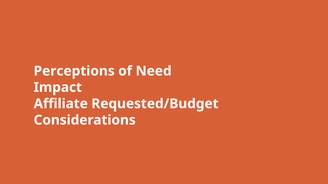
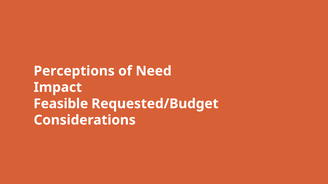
Affiliate: Affiliate -> Feasible (61, 104)
